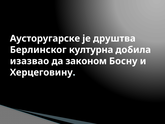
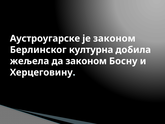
Аусторугарске: Аусторугарске -> Аустроугарске (45, 38)
је друштва: друштва -> законом (114, 38)
изазвао: изазвао -> жељела (29, 61)
